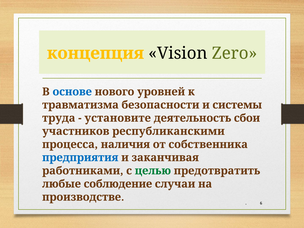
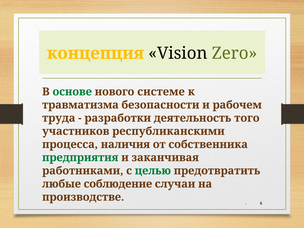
основе colour: blue -> green (72, 92)
уровней: уровней -> системе (161, 92)
системы: системы -> рабочем (237, 105)
установите: установите -> разработки (118, 118)
сбои: сбои -> того (247, 118)
предприятия colour: blue -> green (80, 158)
